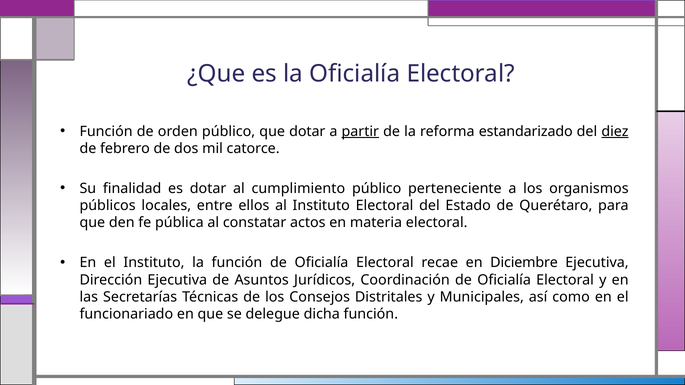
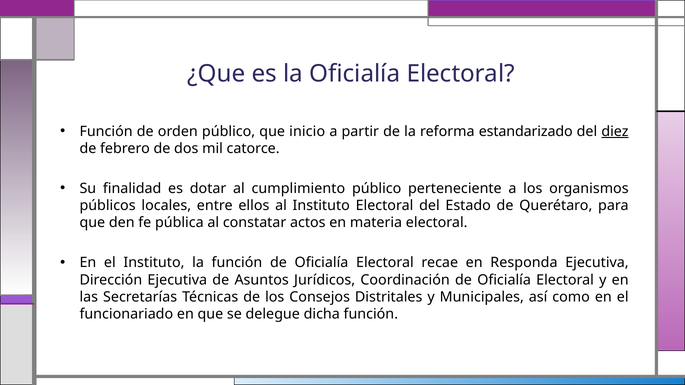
que dotar: dotar -> inicio (307, 131)
partir underline: present -> none (360, 131)
Diciembre: Diciembre -> Responda (524, 263)
